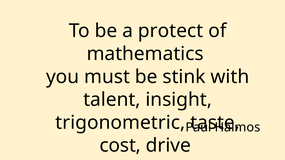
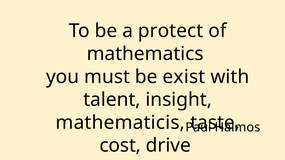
stink: stink -> exist (184, 77)
trigonometric: trigonometric -> mathematicis (120, 123)
